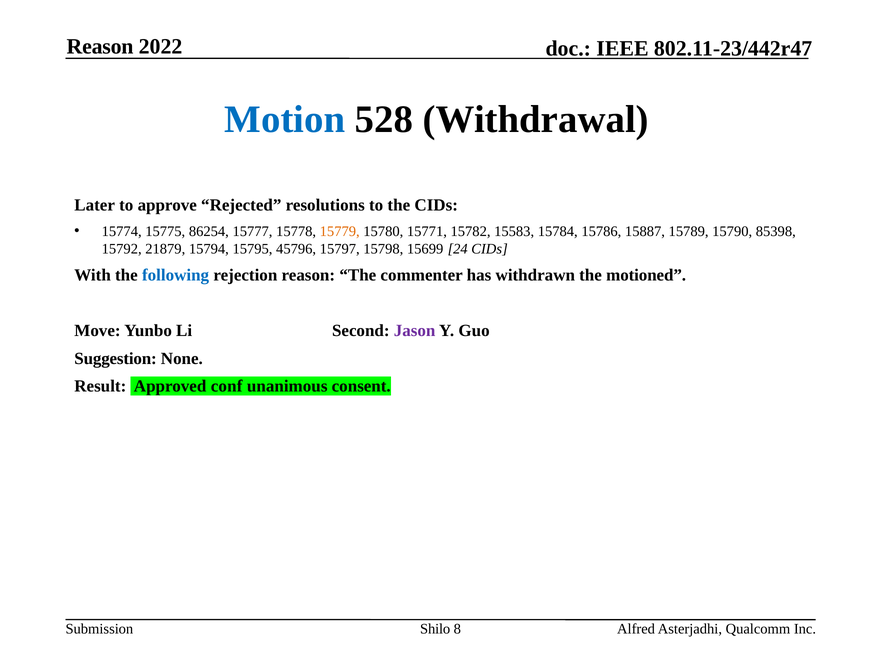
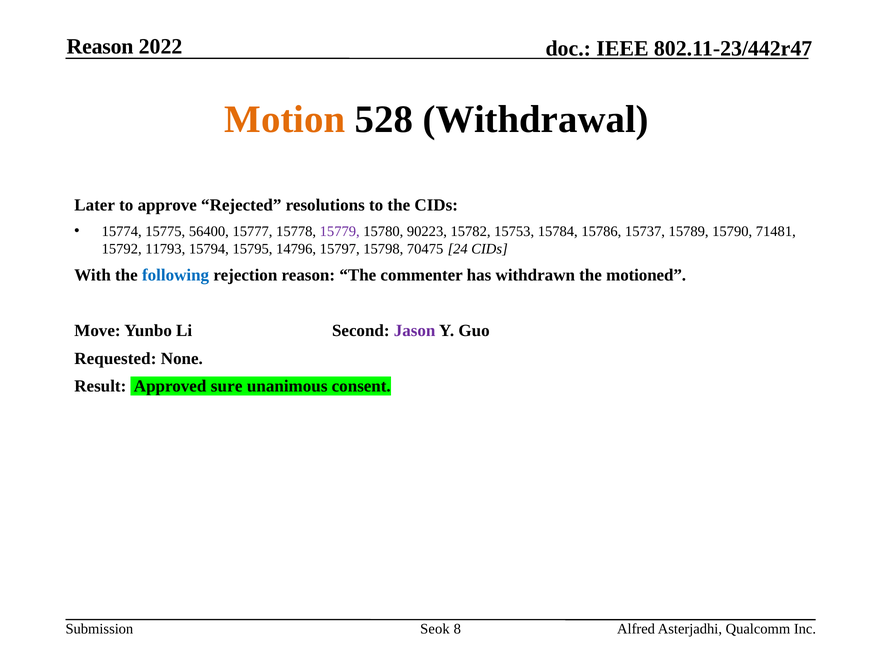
Motion colour: blue -> orange (285, 119)
86254: 86254 -> 56400 (209, 231)
15779 colour: orange -> purple (340, 231)
15771: 15771 -> 90223 (427, 231)
15583: 15583 -> 15753 (514, 231)
15887: 15887 -> 15737 (645, 231)
85398: 85398 -> 71481 (776, 231)
21879: 21879 -> 11793 (165, 249)
45796: 45796 -> 14796 (296, 249)
15699: 15699 -> 70475 (425, 249)
Suggestion: Suggestion -> Requested (115, 358)
conf: conf -> sure (227, 386)
Shilo: Shilo -> Seok (435, 629)
